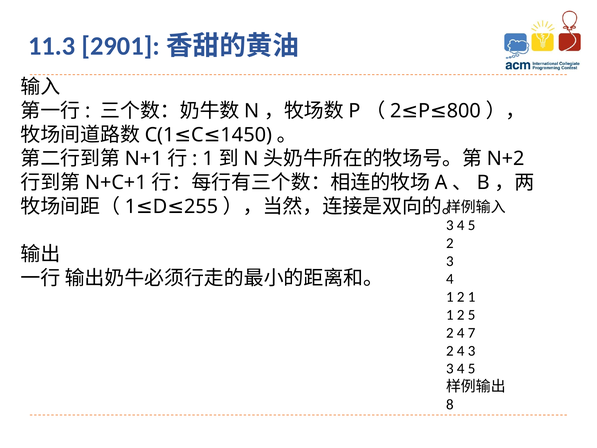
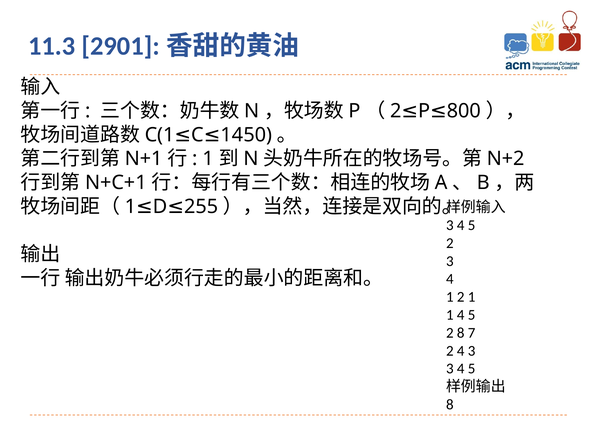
2: 2 -> 4 (461, 315)
4: 4 -> 8 (461, 333)
